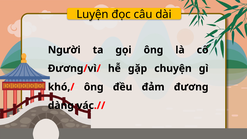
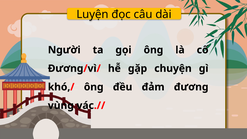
dàng: dàng -> vùng (61, 105)
